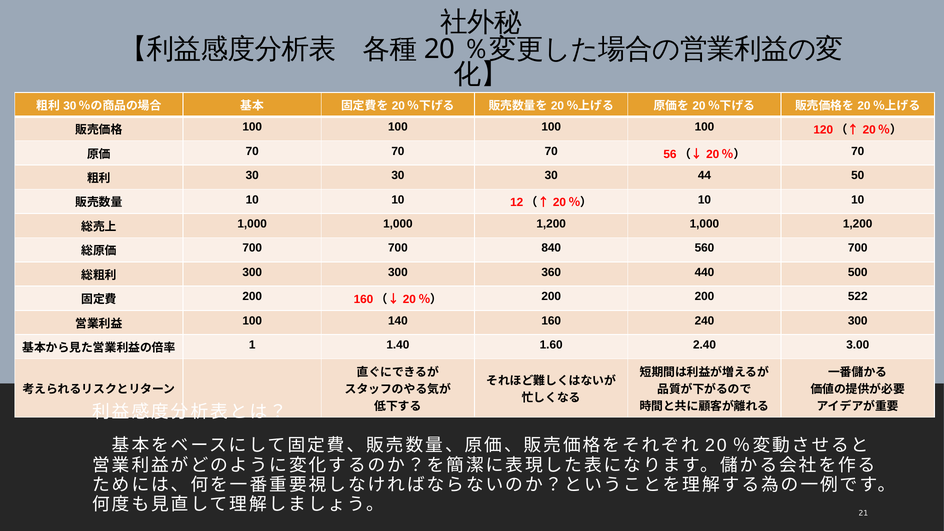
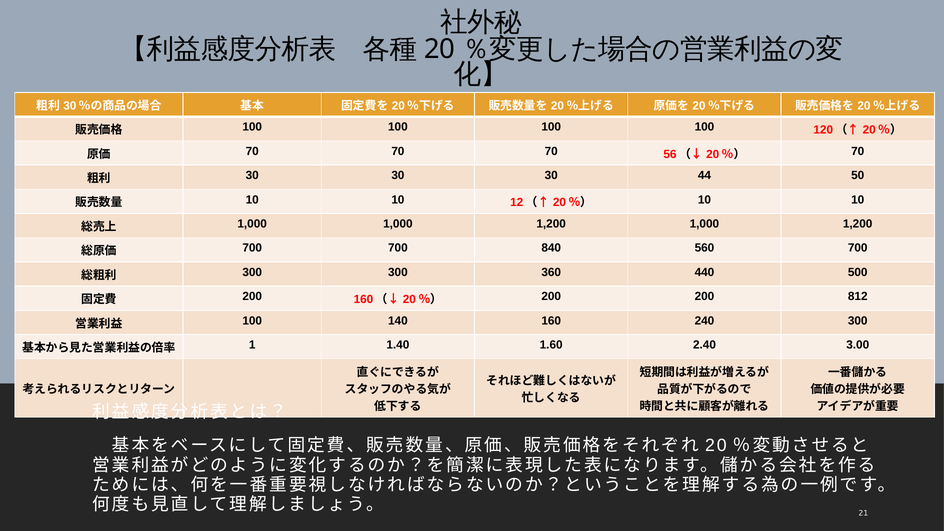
522: 522 -> 812 (858, 297)
